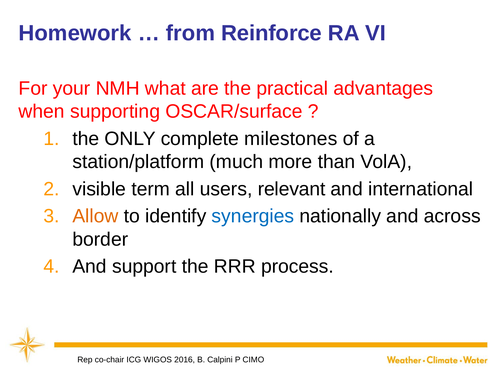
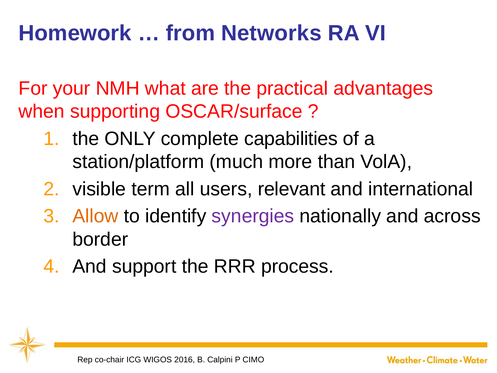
Reinforce: Reinforce -> Networks (271, 33)
milestones: milestones -> capabilities (291, 139)
synergies colour: blue -> purple (253, 216)
